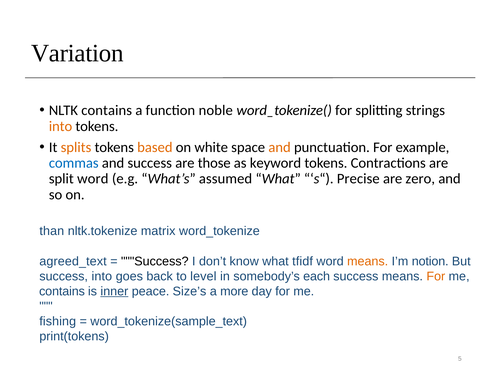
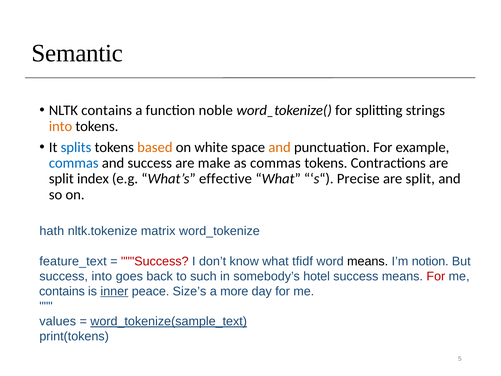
Variation: Variation -> Semantic (77, 53)
splits colour: orange -> blue (76, 147)
those: those -> make (214, 163)
as keyword: keyword -> commas (275, 163)
split word: word -> index (93, 179)
assumed: assumed -> effective (225, 179)
zero: zero -> split (420, 179)
than: than -> hath (52, 231)
agreed_text: agreed_text -> feature_text (73, 261)
Success colour: black -> red (155, 261)
means colour: orange -> black (368, 261)
level: level -> such (203, 276)
each: each -> hotel (317, 276)
For colour: orange -> red (436, 276)
fishing: fishing -> values (58, 321)
word_tokenize(sample_text underline: none -> present (169, 321)
